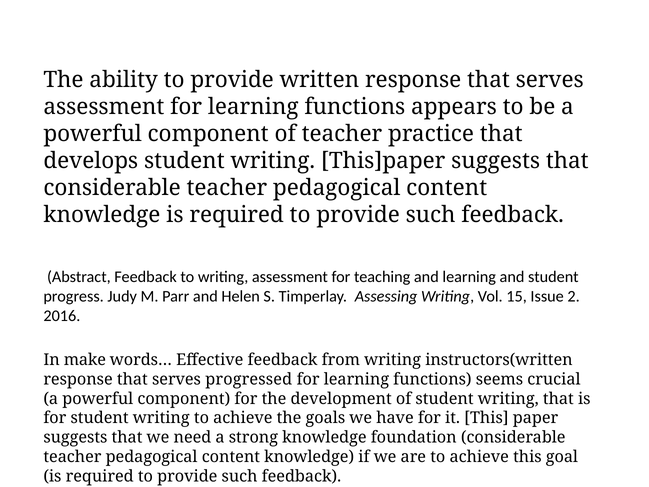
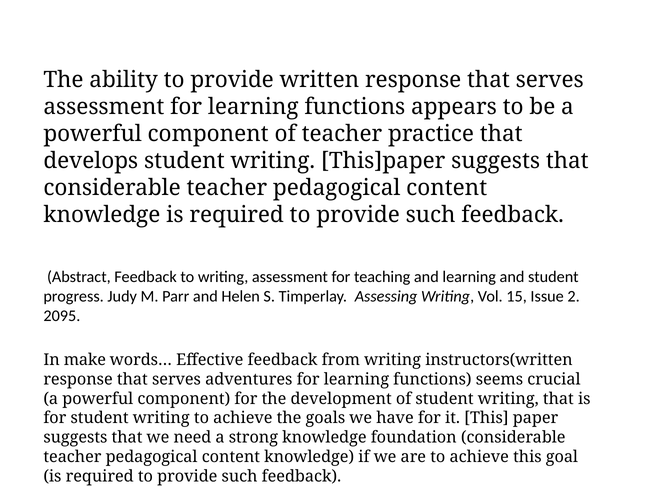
2016: 2016 -> 2095 (62, 316)
progressed: progressed -> adventures (249, 379)
